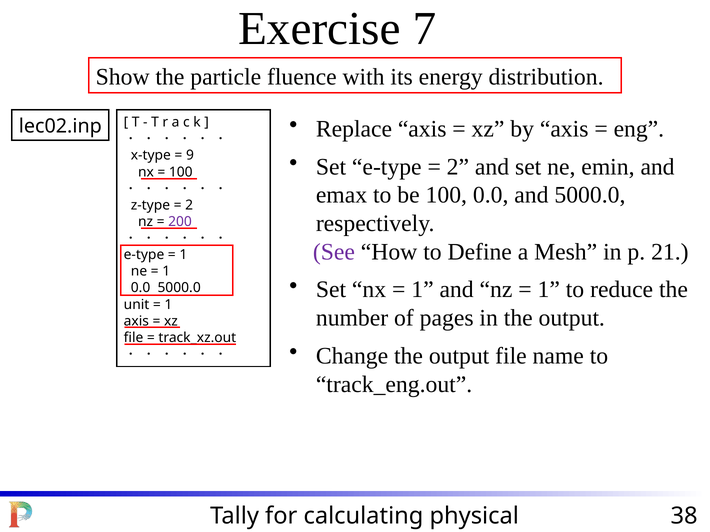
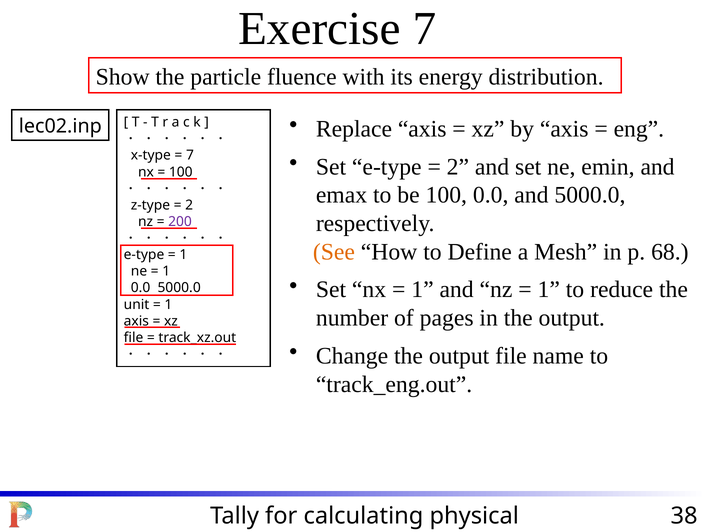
9: 9 -> 7 (190, 156)
See colour: purple -> orange (334, 252)
21: 21 -> 68 (670, 252)
